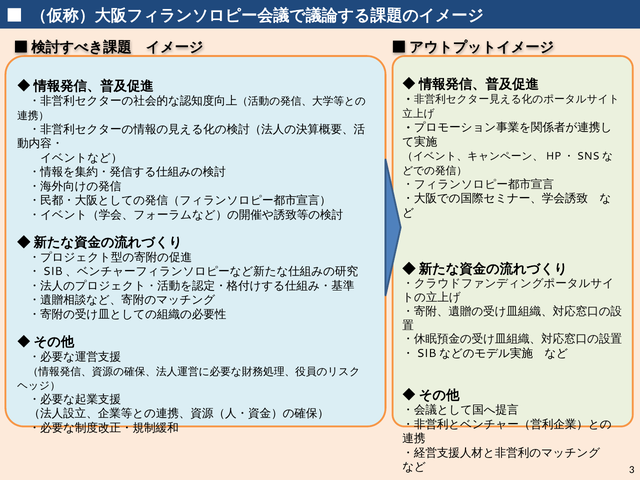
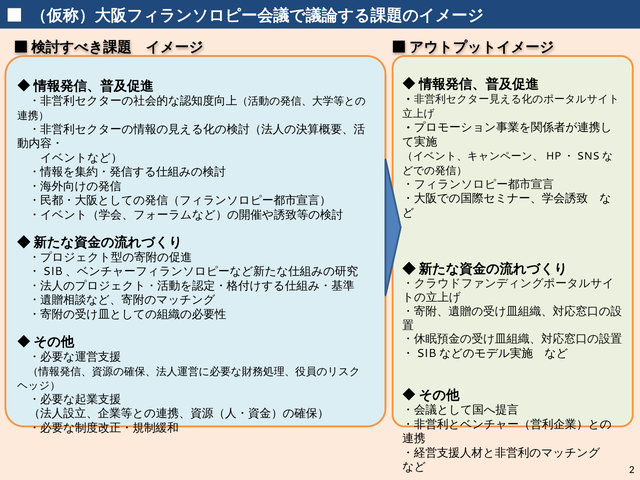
3: 3 -> 2 (632, 470)
